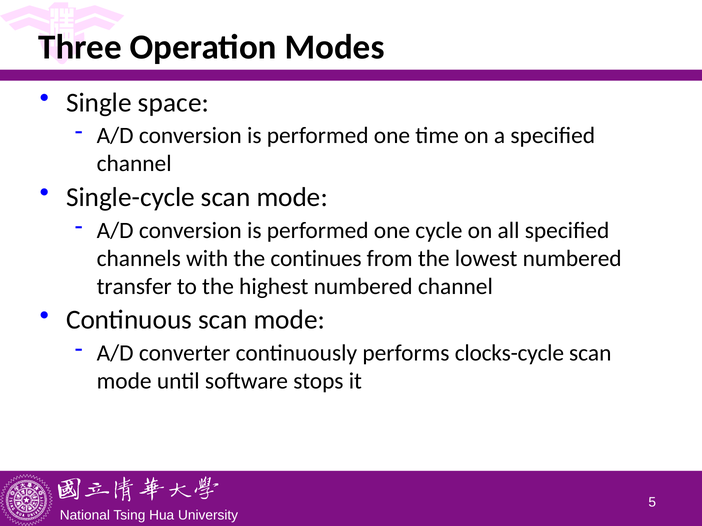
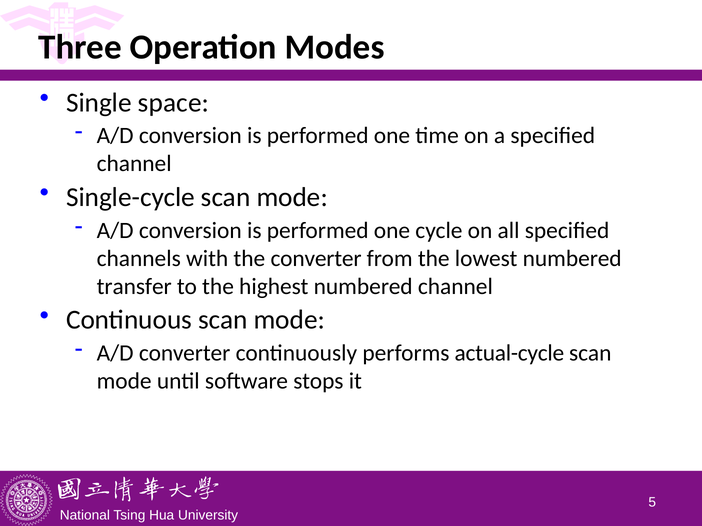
the continues: continues -> converter (316, 259)
clocks-cycle: clocks-cycle -> actual-cycle (509, 353)
